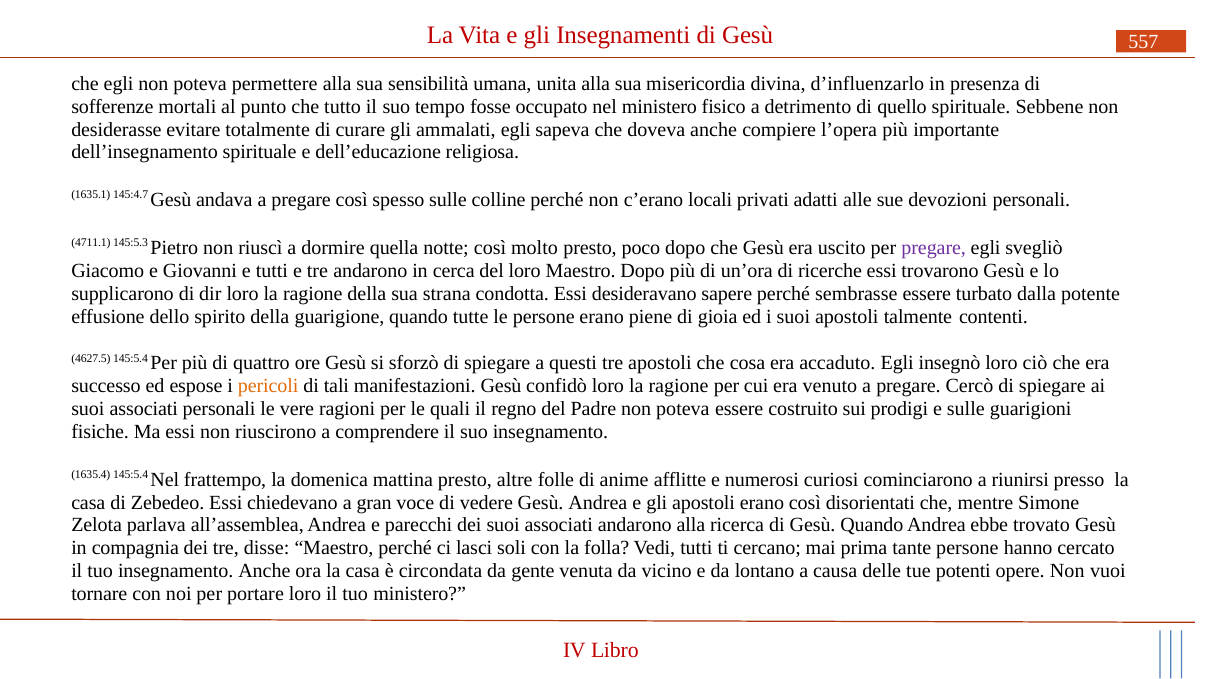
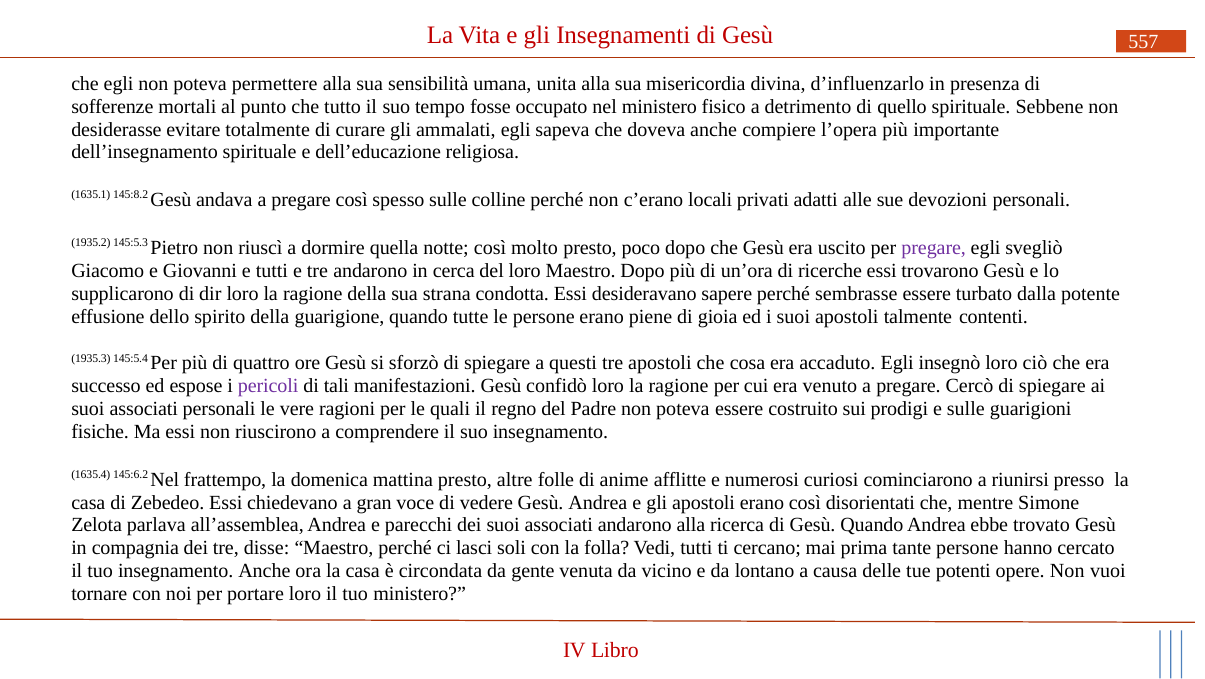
145:4.7: 145:4.7 -> 145:8.2 (131, 195)
4711.1: 4711.1 -> 1935.2 (91, 243)
4627.5: 4627.5 -> 1935.3 (91, 358)
pericoli colour: orange -> purple (268, 386)
1635.4 145:5.4: 145:5.4 -> 145:6.2 (131, 474)
